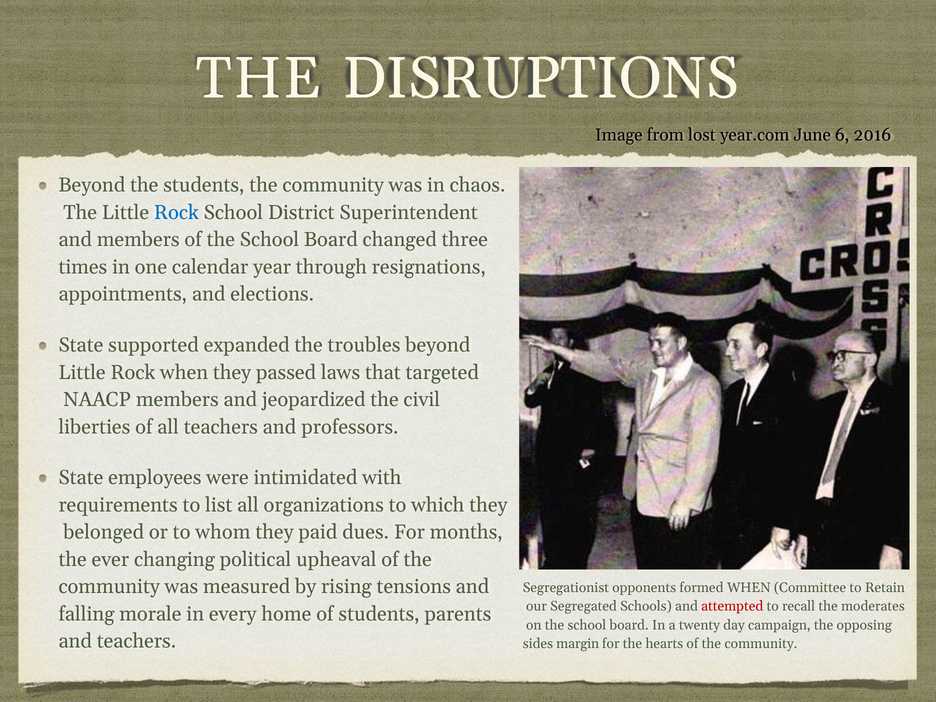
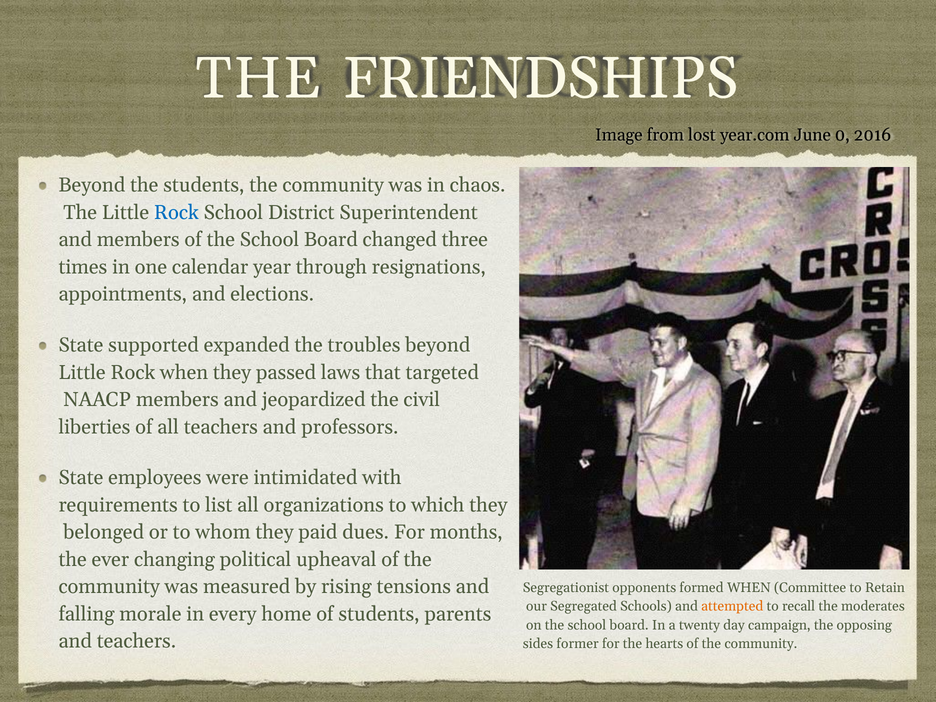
DISRUPTIONS: DISRUPTIONS -> FRIENDSHIPS (541, 79)
6: 6 -> 0 (842, 135)
attempted colour: red -> orange (732, 606)
margin: margin -> former (578, 644)
